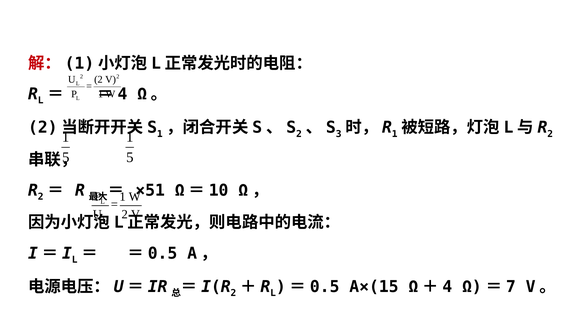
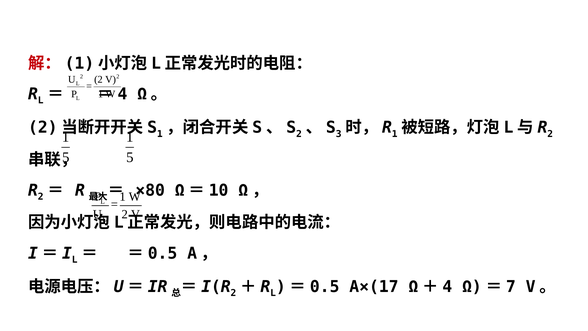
×51: ×51 -> ×80 (150, 190)
A×(15: A×(15 -> A×(17 (374, 287)
